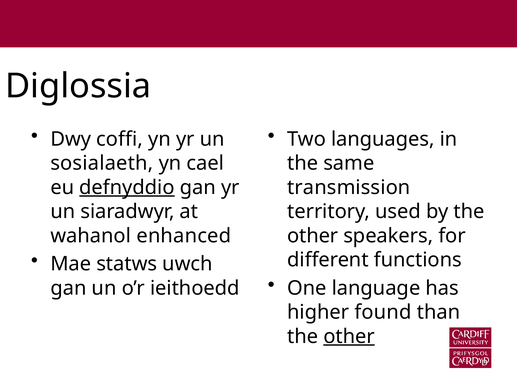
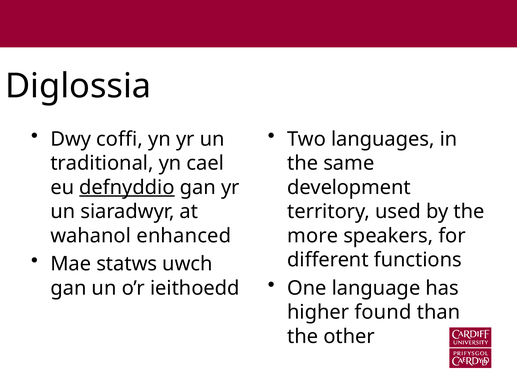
sosialaeth: sosialaeth -> traditional (102, 163)
transmission: transmission -> development (349, 187)
other: other -> more (313, 236)
other underline: present -> none (349, 336)
